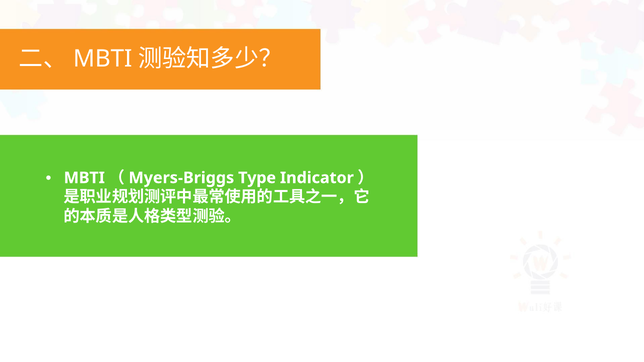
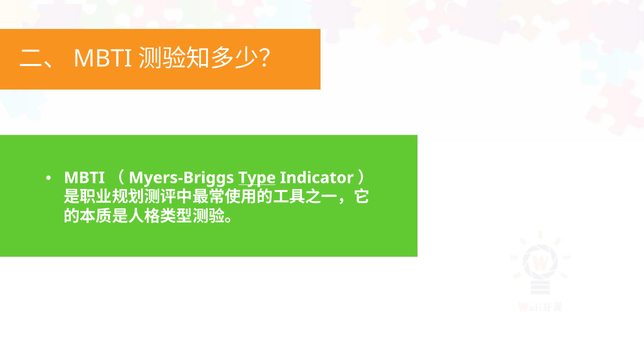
Type underline: none -> present (257, 178)
